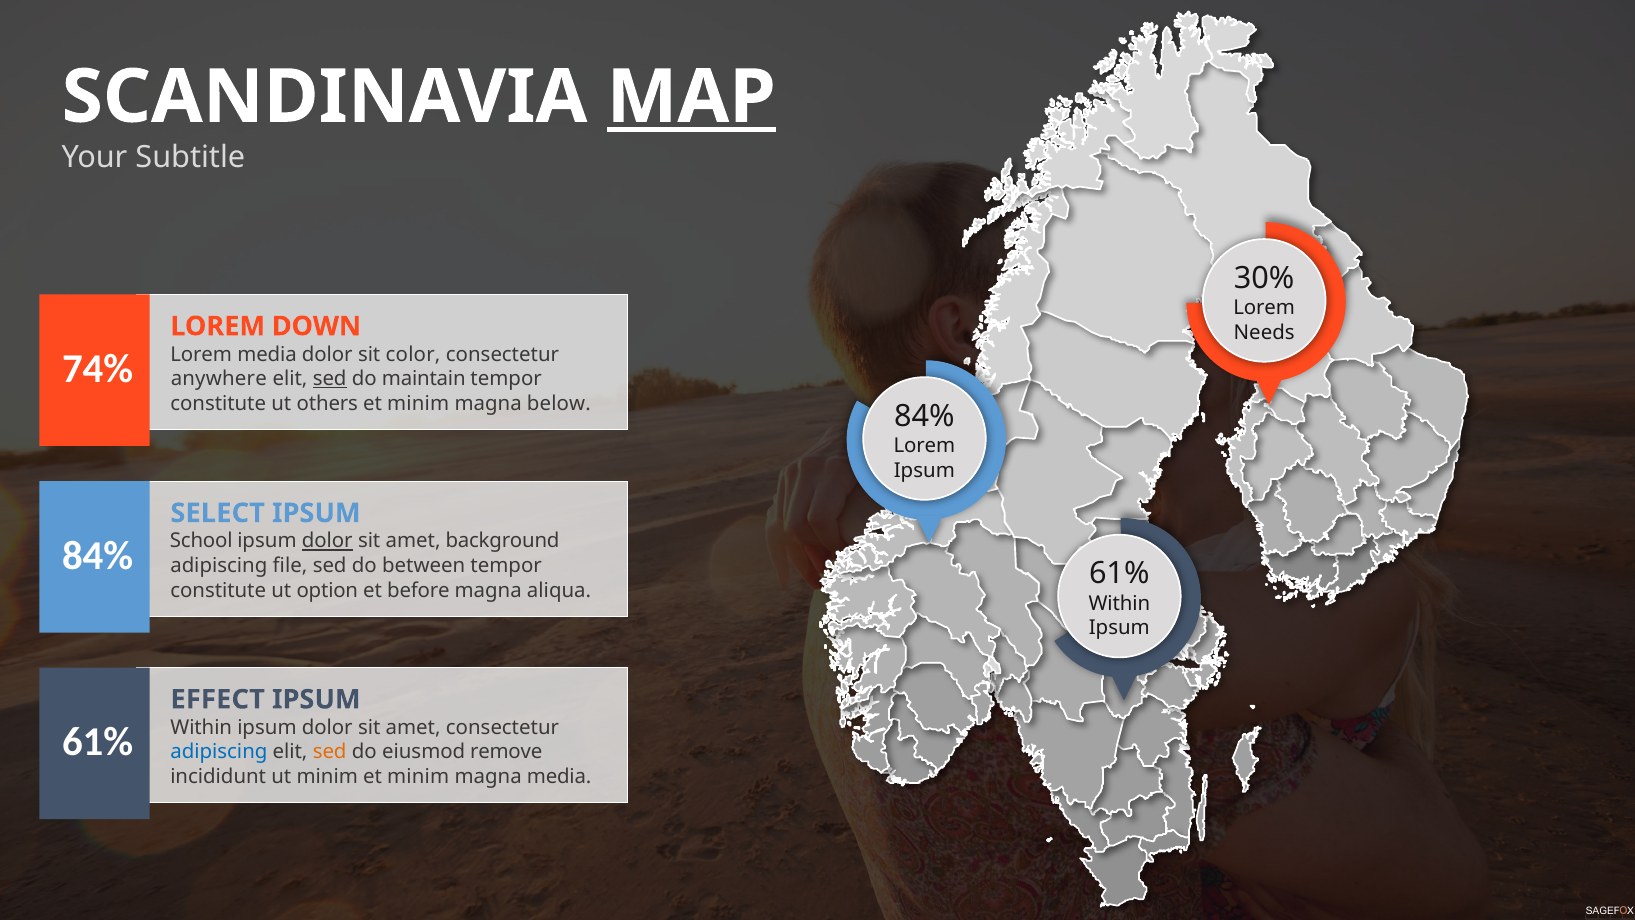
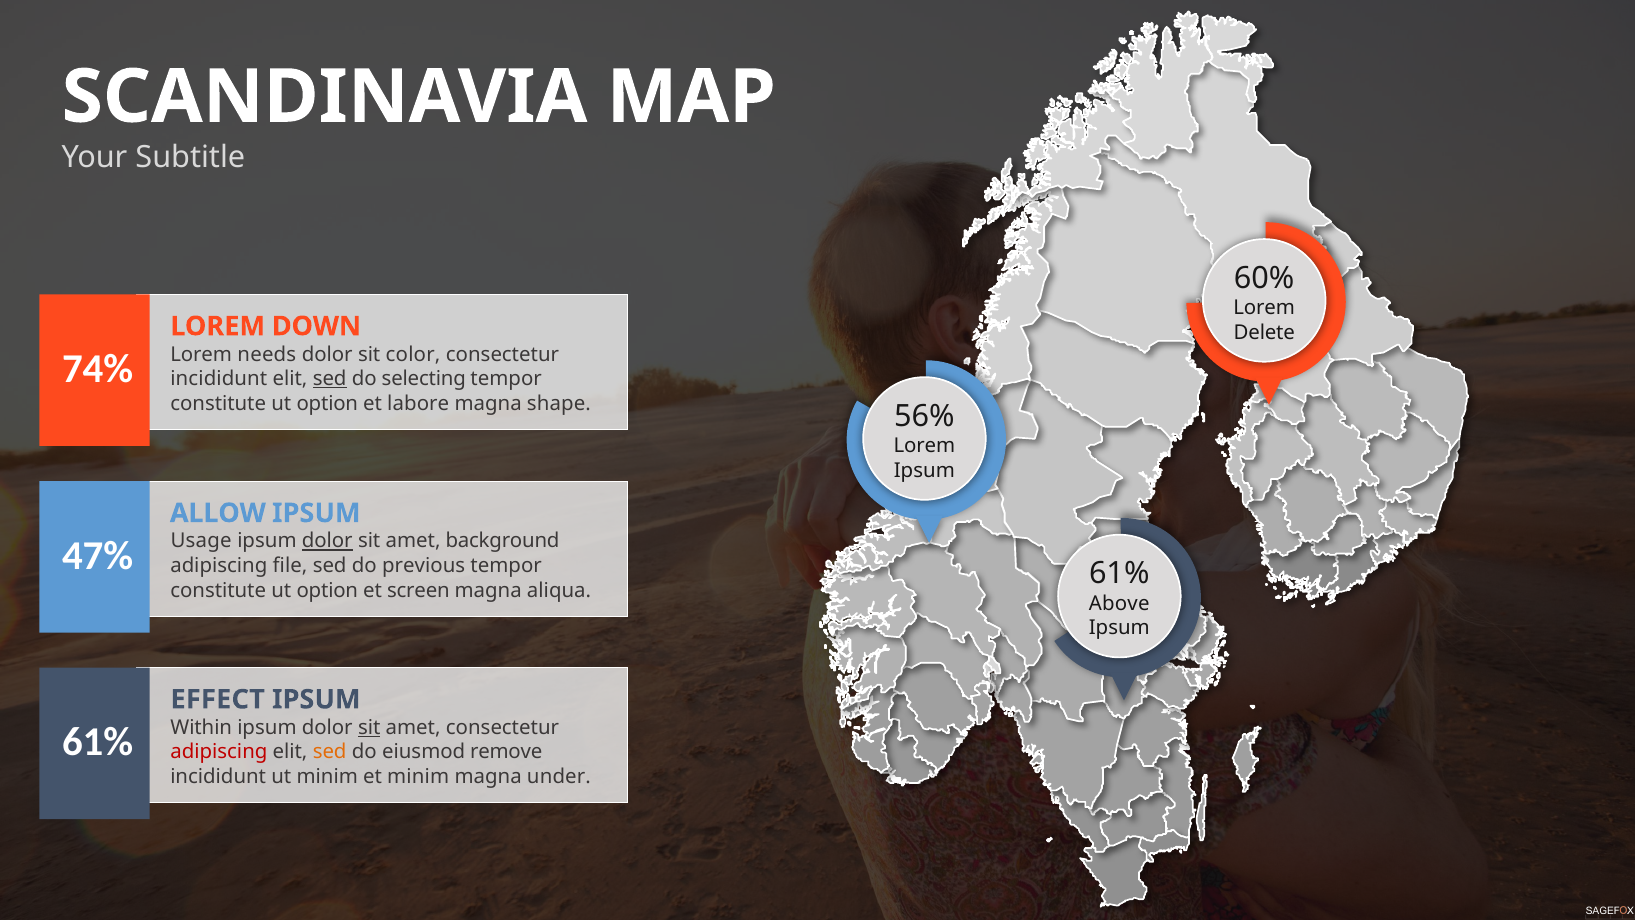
MAP underline: present -> none (691, 97)
30%: 30% -> 60% (1264, 278)
Needs: Needs -> Delete (1264, 332)
Lorem media: media -> needs (267, 354)
anywhere: anywhere -> incididunt (219, 379)
maintain: maintain -> selecting (424, 379)
others: others -> option (327, 403)
minim: minim -> labore (418, 403)
below: below -> shape (559, 403)
84%: 84% -> 56% (924, 416)
SELECT: SELECT -> ALLOW (218, 513)
School: School -> Usage (201, 541)
84%: 84% -> 47% (98, 555)
between: between -> previous (424, 566)
before: before -> screen (418, 590)
Within: Within -> Above (1119, 603)
sit underline: none -> present (369, 727)
adipiscing colour: blue -> red (219, 752)
magna media: media -> under (559, 776)
